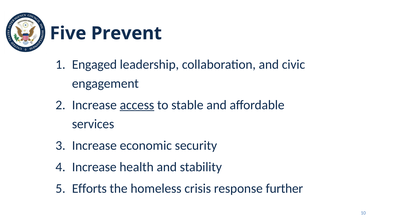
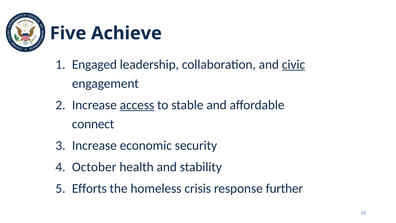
Prevent: Prevent -> Achieve (126, 33)
civic underline: none -> present (293, 64)
services: services -> connect (93, 124)
Increase: Increase -> October (94, 167)
